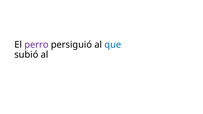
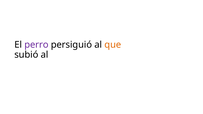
que colour: blue -> orange (113, 45)
